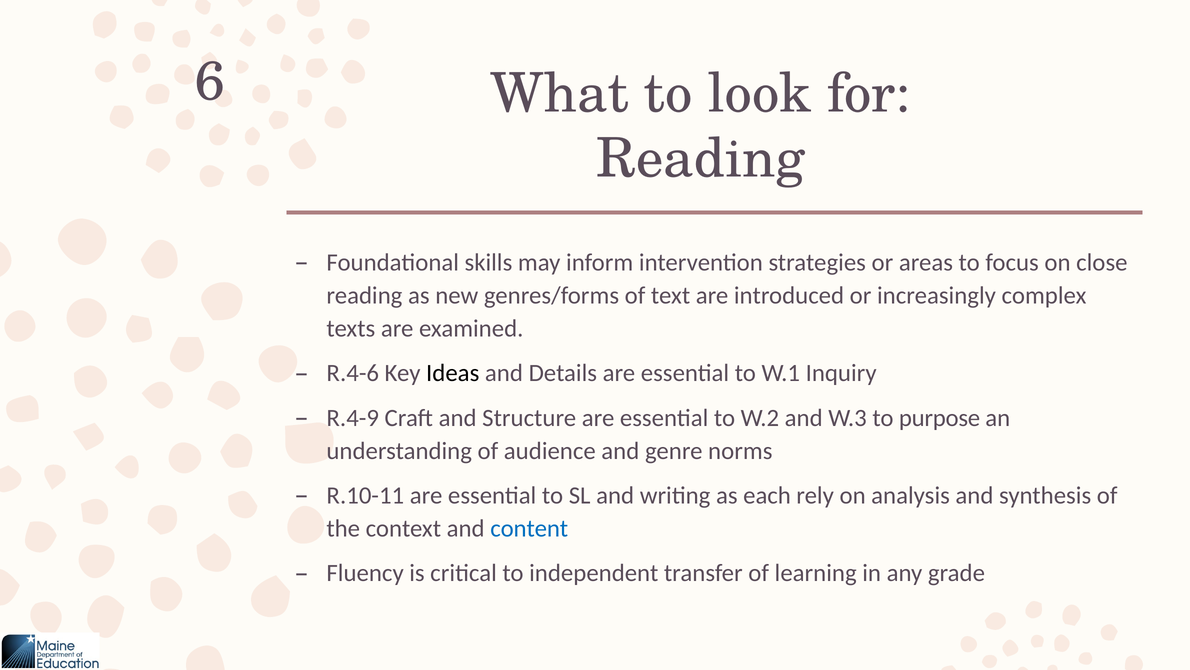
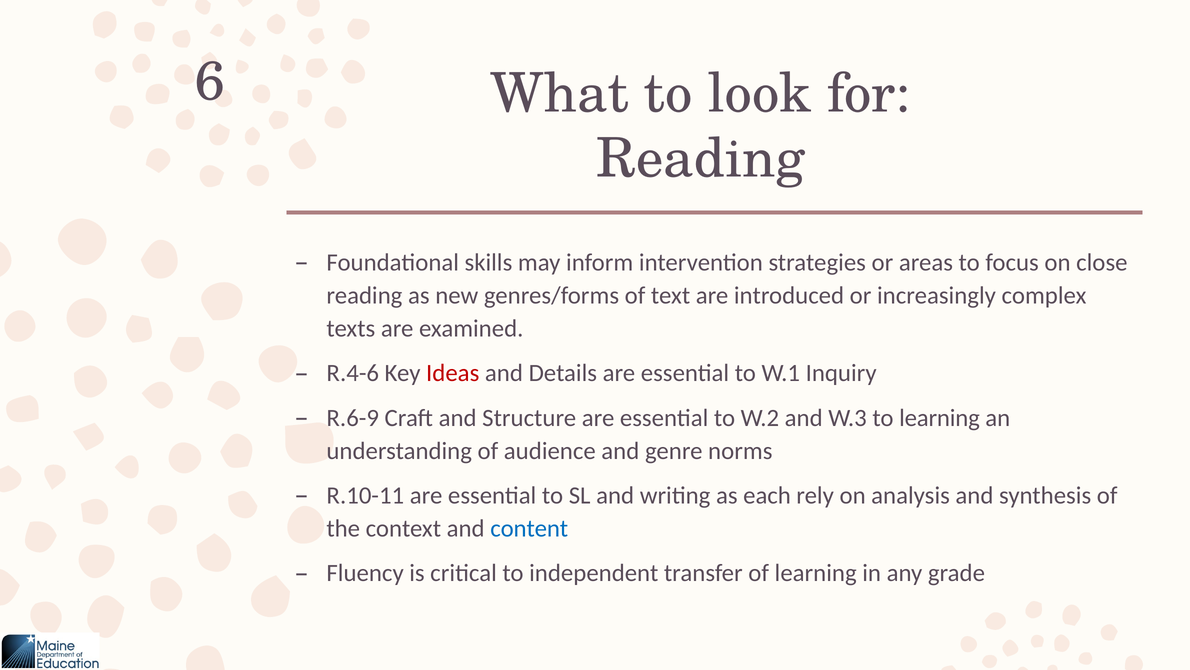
Ideas colour: black -> red (453, 373)
R.4-9: R.4-9 -> R.6-9 (353, 418)
to purpose: purpose -> learning (940, 418)
